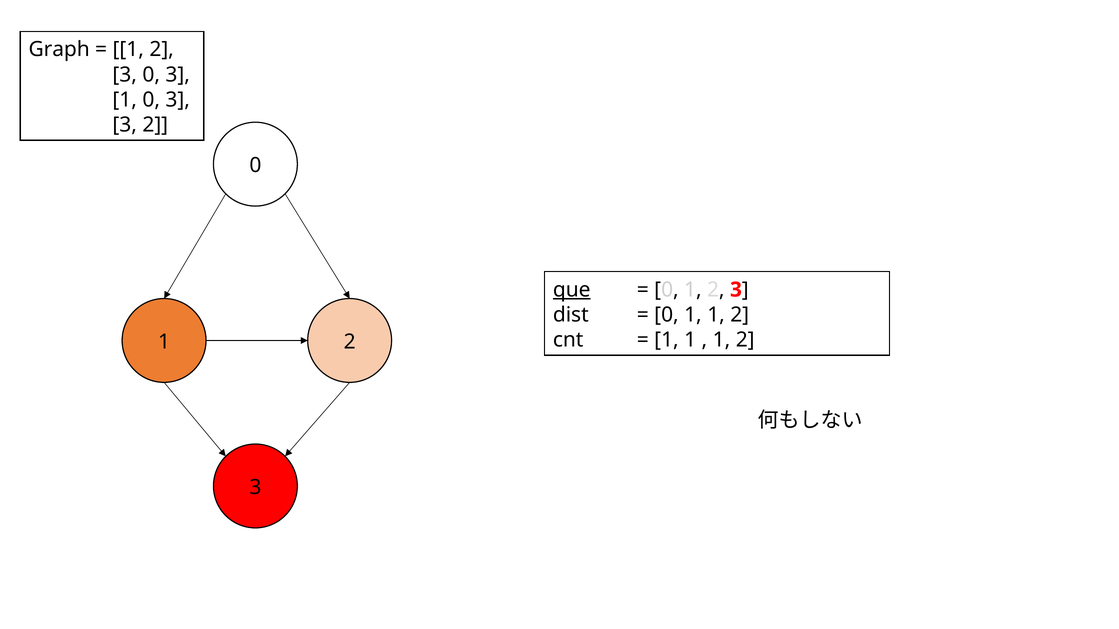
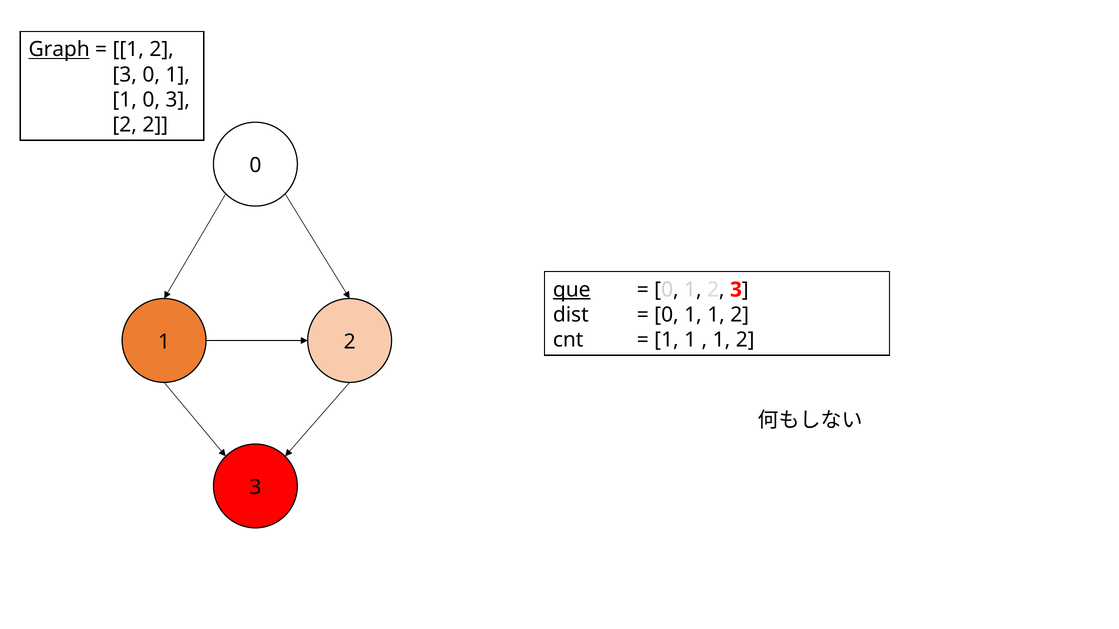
Graph underline: none -> present (59, 50)
3 0 3: 3 -> 1 (178, 75)
3: 3 -> 2 (125, 125)
